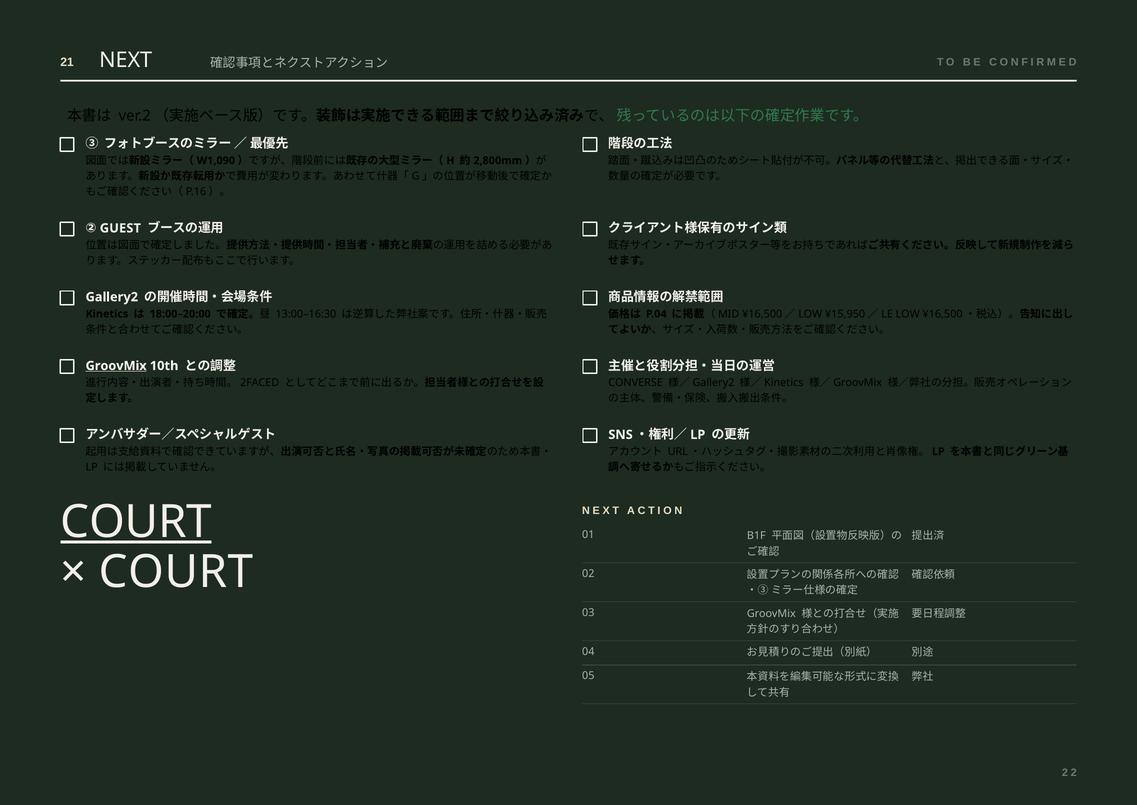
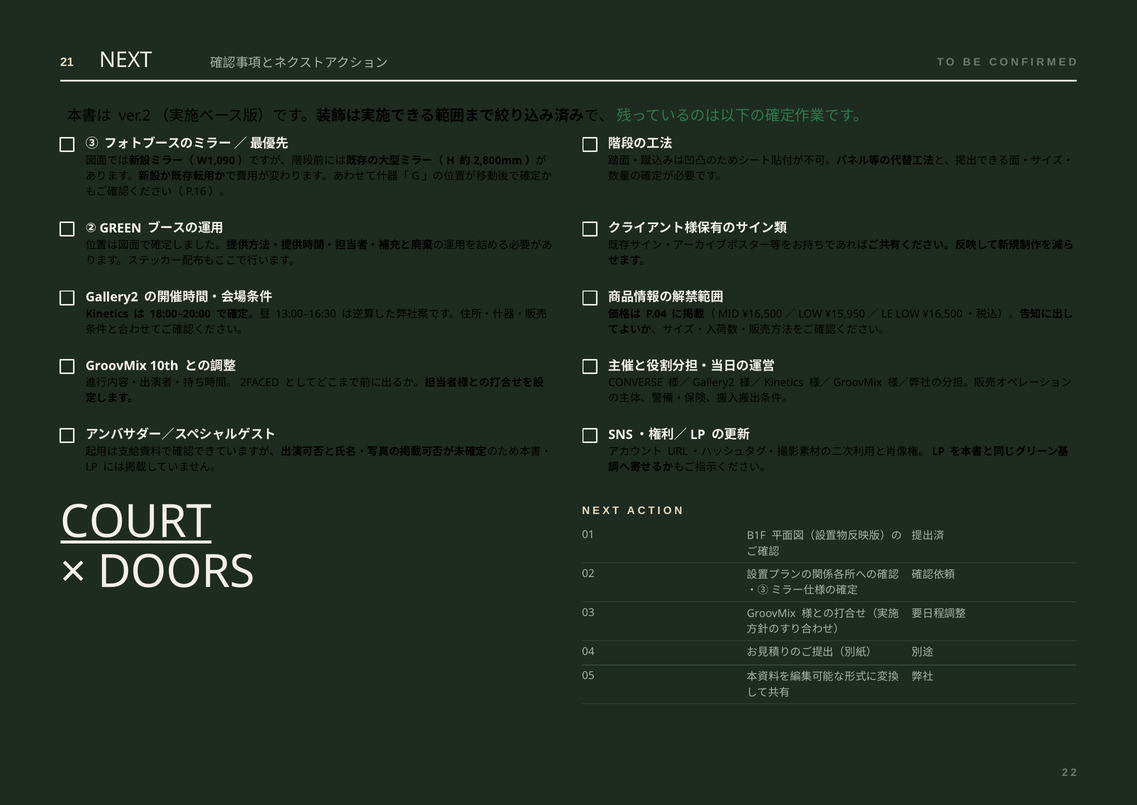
GUEST: GUEST -> GREEN (120, 228)
GroovMix underline: present -> none (116, 366)
COURT: COURT -> DOORS (176, 571)
